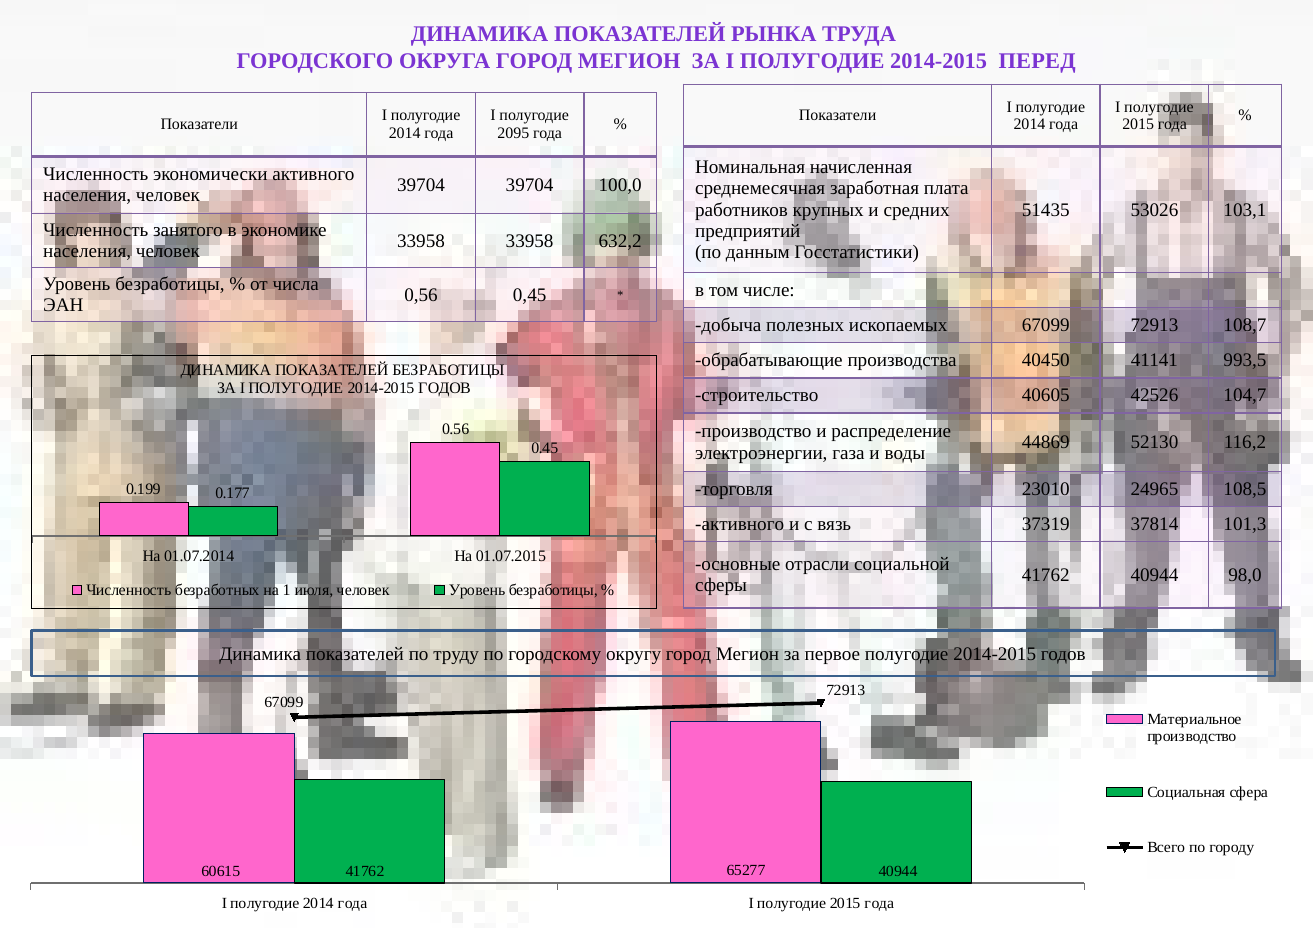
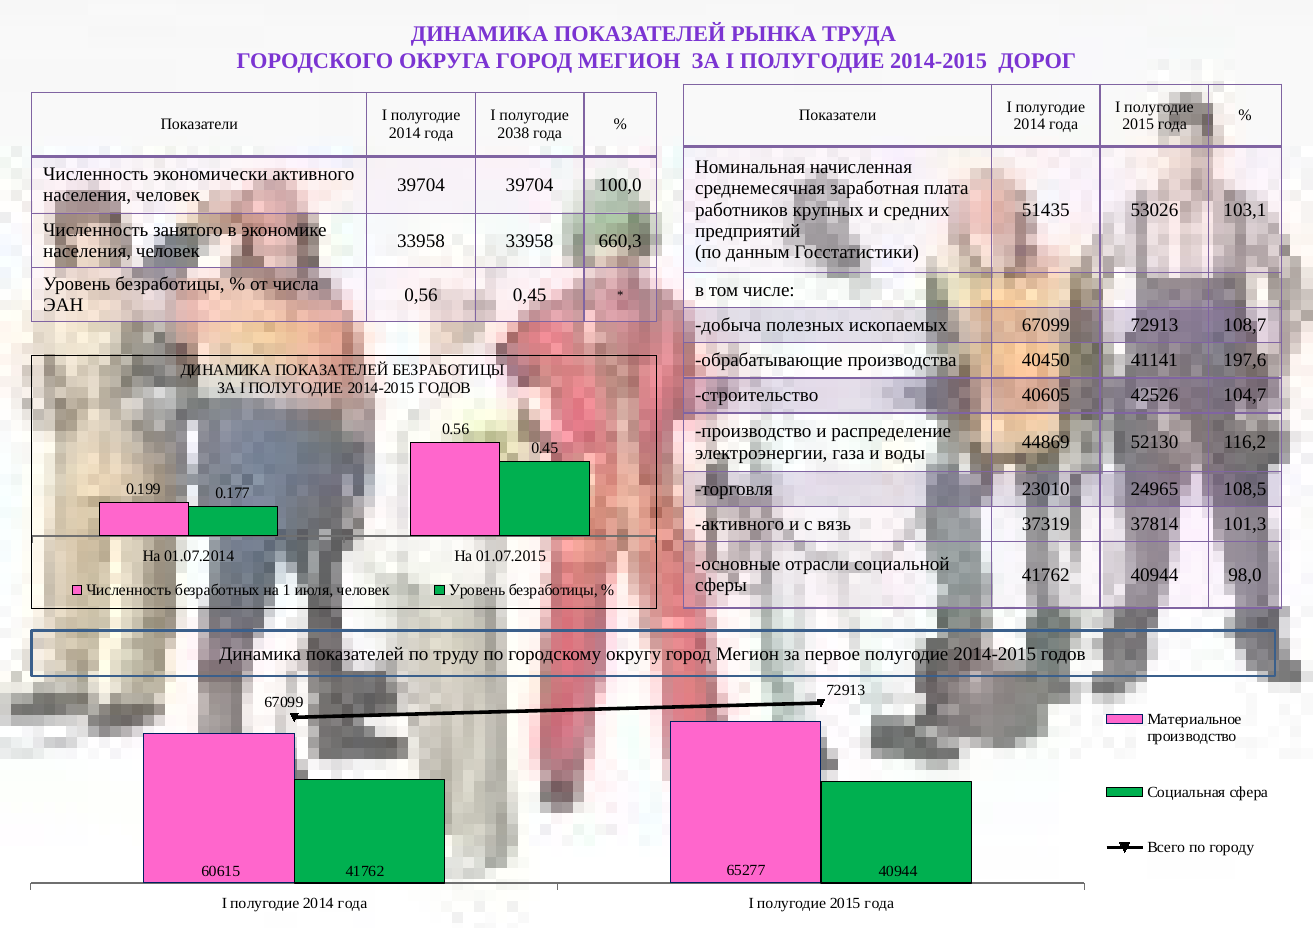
ПЕРЕД: ПЕРЕД -> ДОРОГ (1037, 61)
2095: 2095 -> 2038 (513, 133)
632,2: 632,2 -> 660,3 (620, 241)
993,5: 993,5 -> 197,6 (1245, 360)
